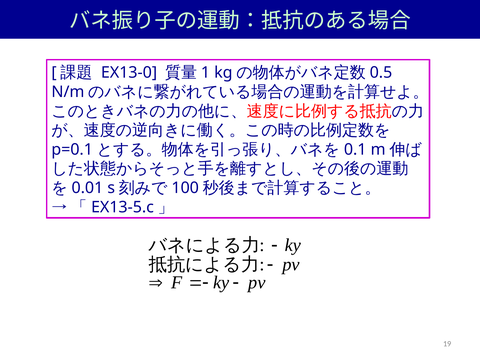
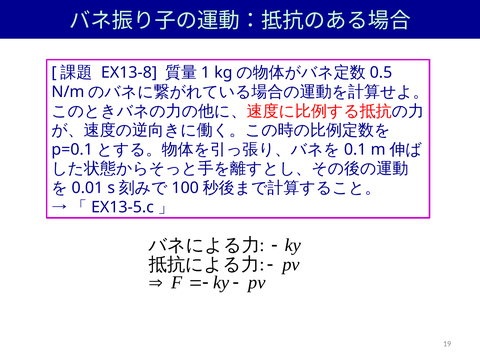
EX13-0: EX13-0 -> EX13-8 (129, 73)
